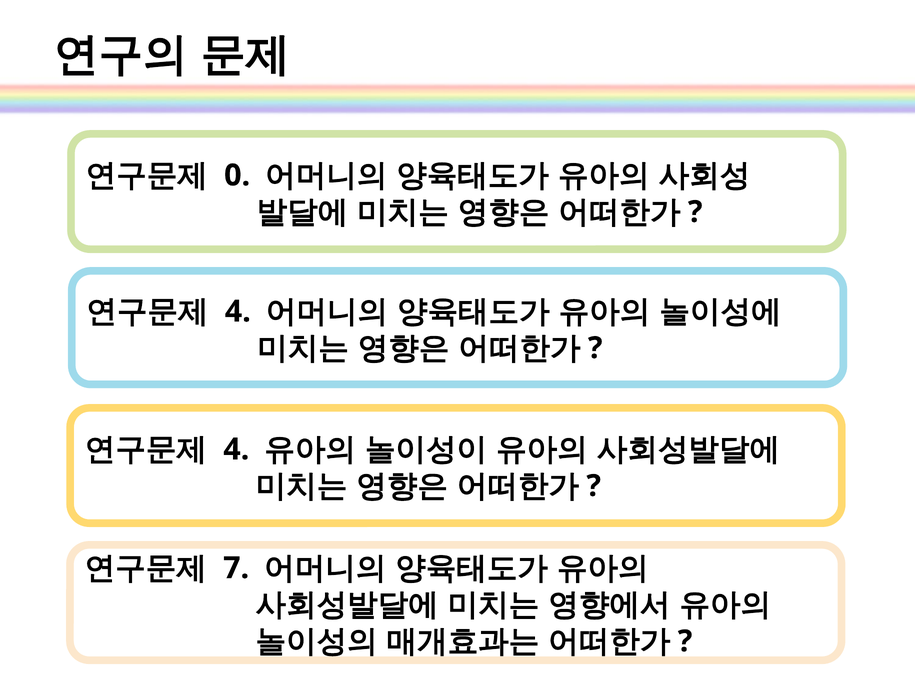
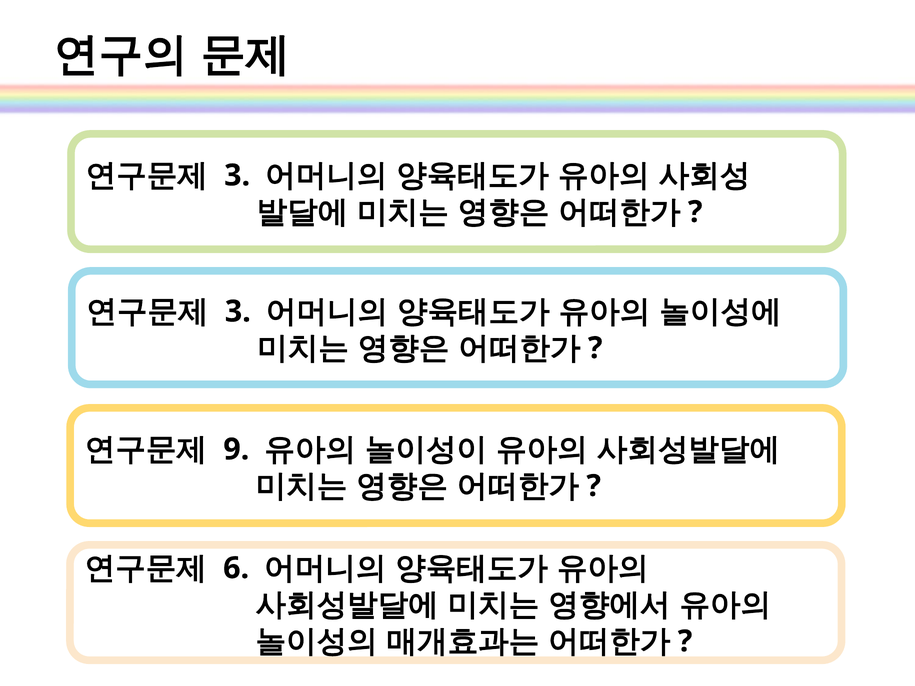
0: 0 -> 3 (237, 175)
4: 4 -> 3 (238, 312)
4: 4 -> 9 (236, 449)
7: 7 -> 6 (236, 568)
